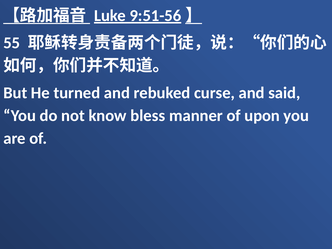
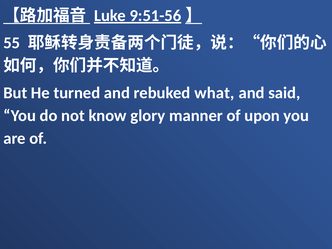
curse: curse -> what (214, 93)
bless: bless -> glory (148, 116)
